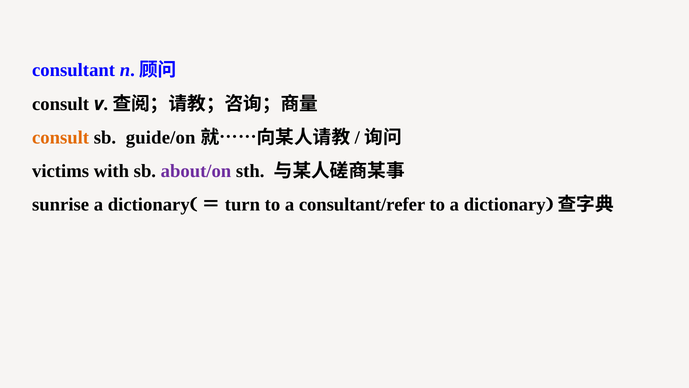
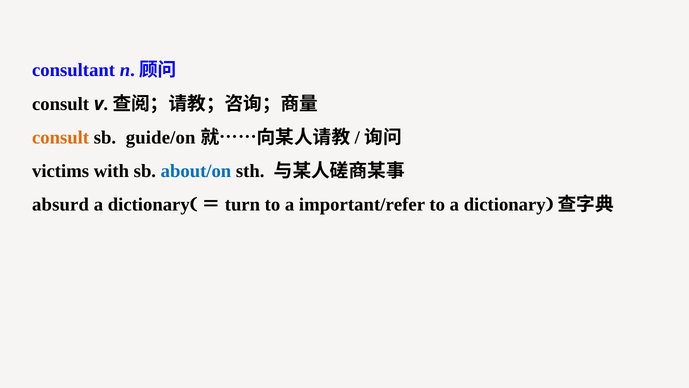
about/on colour: purple -> blue (196, 171)
sunrise: sunrise -> absurd (61, 205)
consultant/refer: consultant/refer -> important/refer (362, 205)
